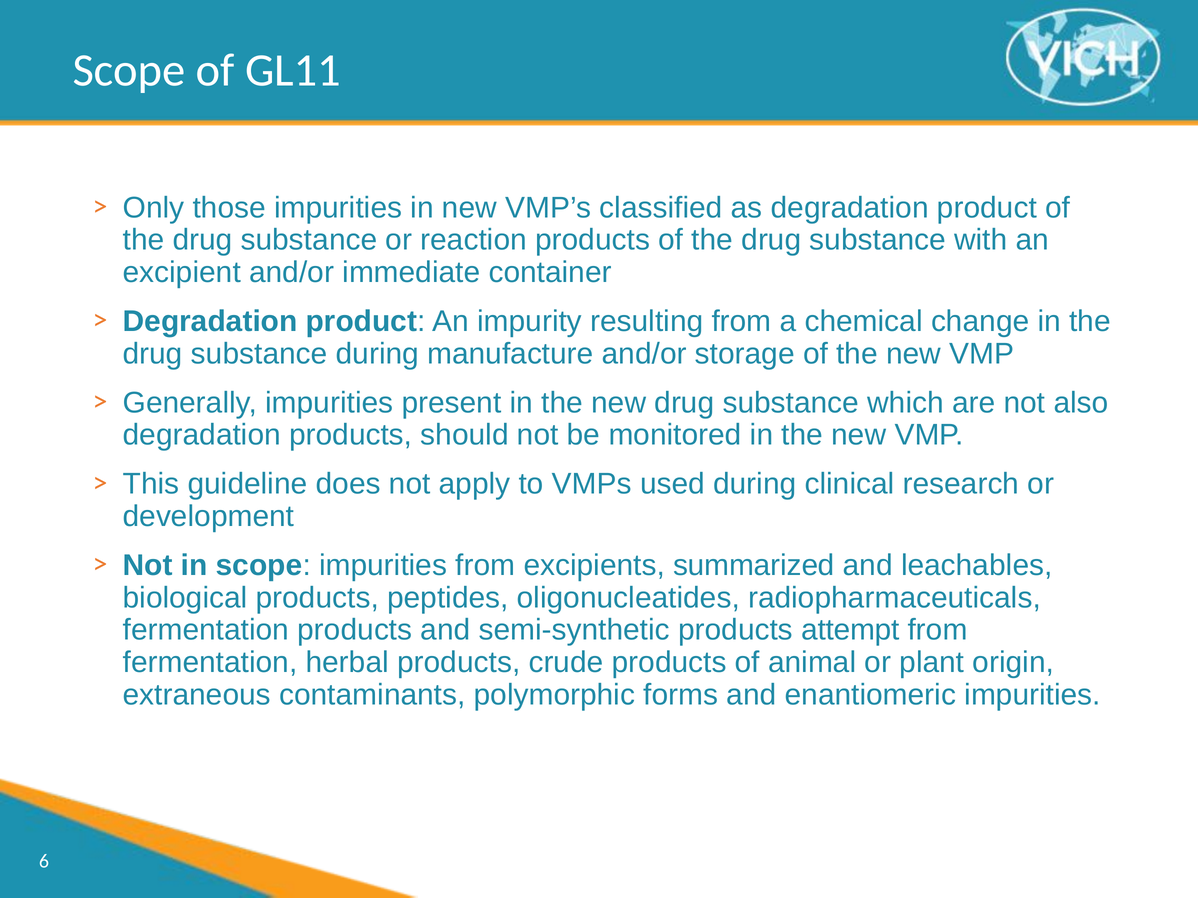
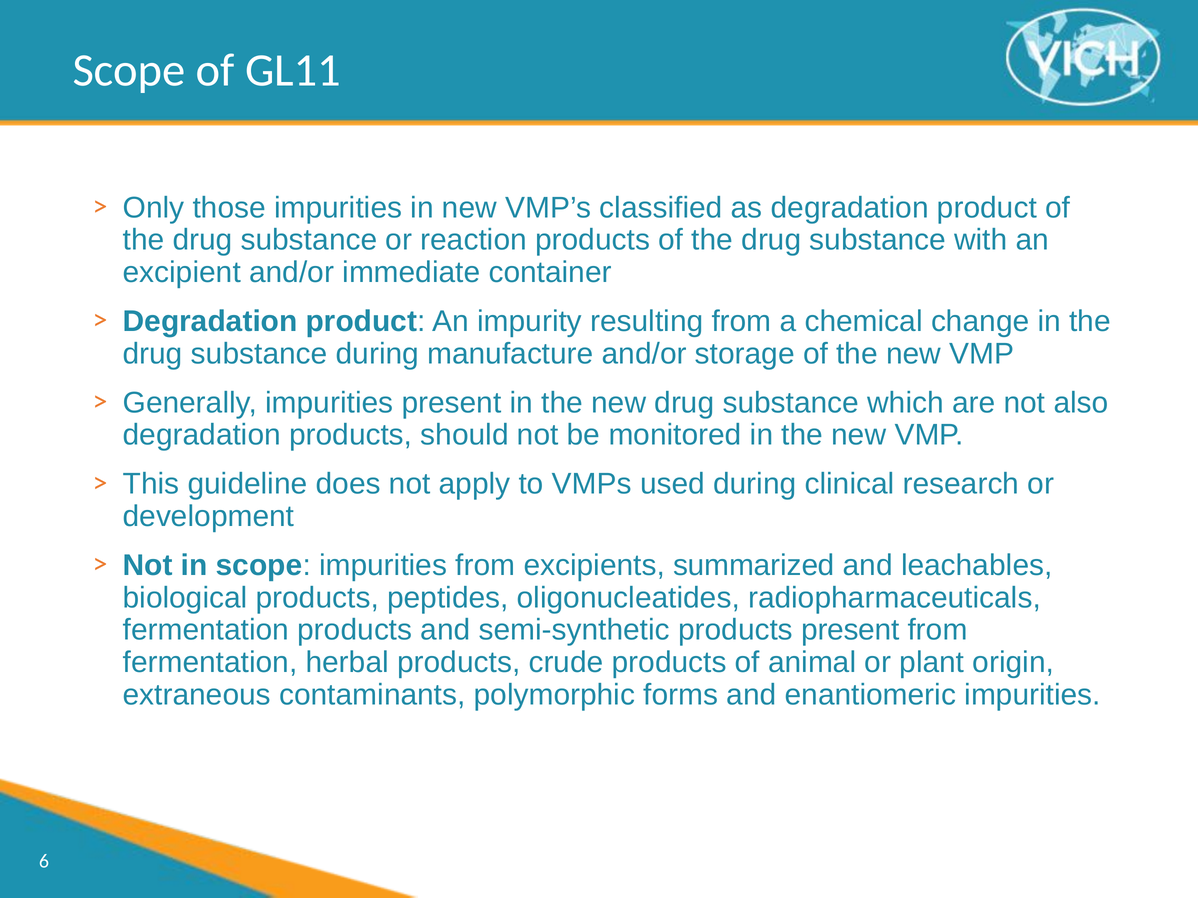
products attempt: attempt -> present (850, 630)
